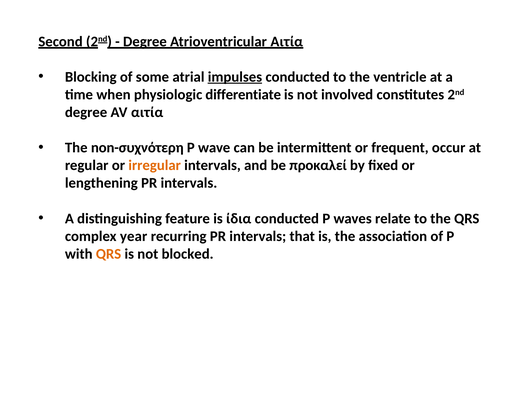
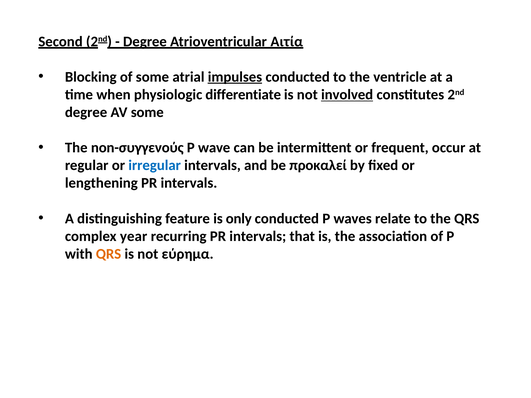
involved underline: none -> present (347, 95)
AV αιτία: αιτία -> some (147, 112)
non-συχνότερη: non-συχνότερη -> non-συγγενούς (137, 148)
irregular colour: orange -> blue (155, 165)
ίδια: ίδια -> only (239, 219)
blocked: blocked -> εύρημα (188, 254)
